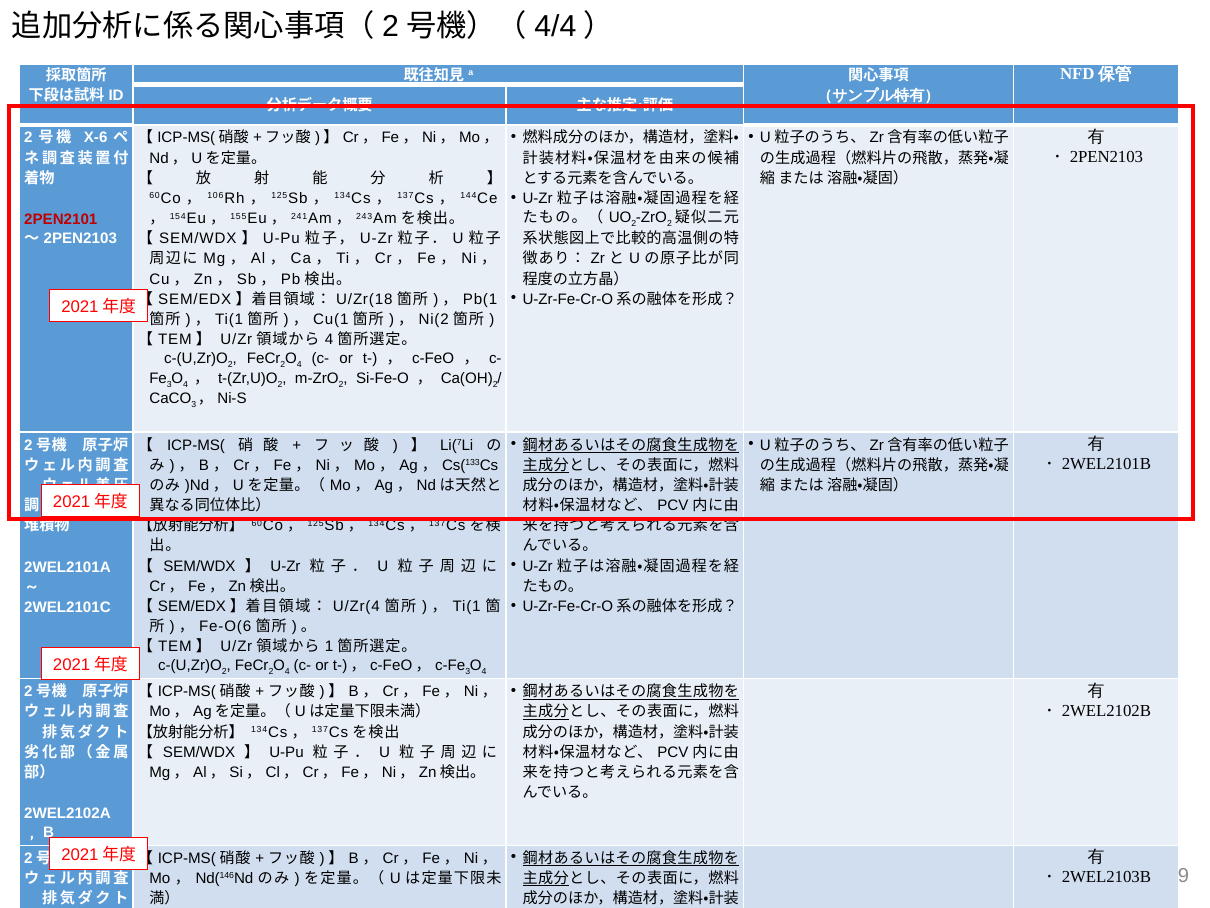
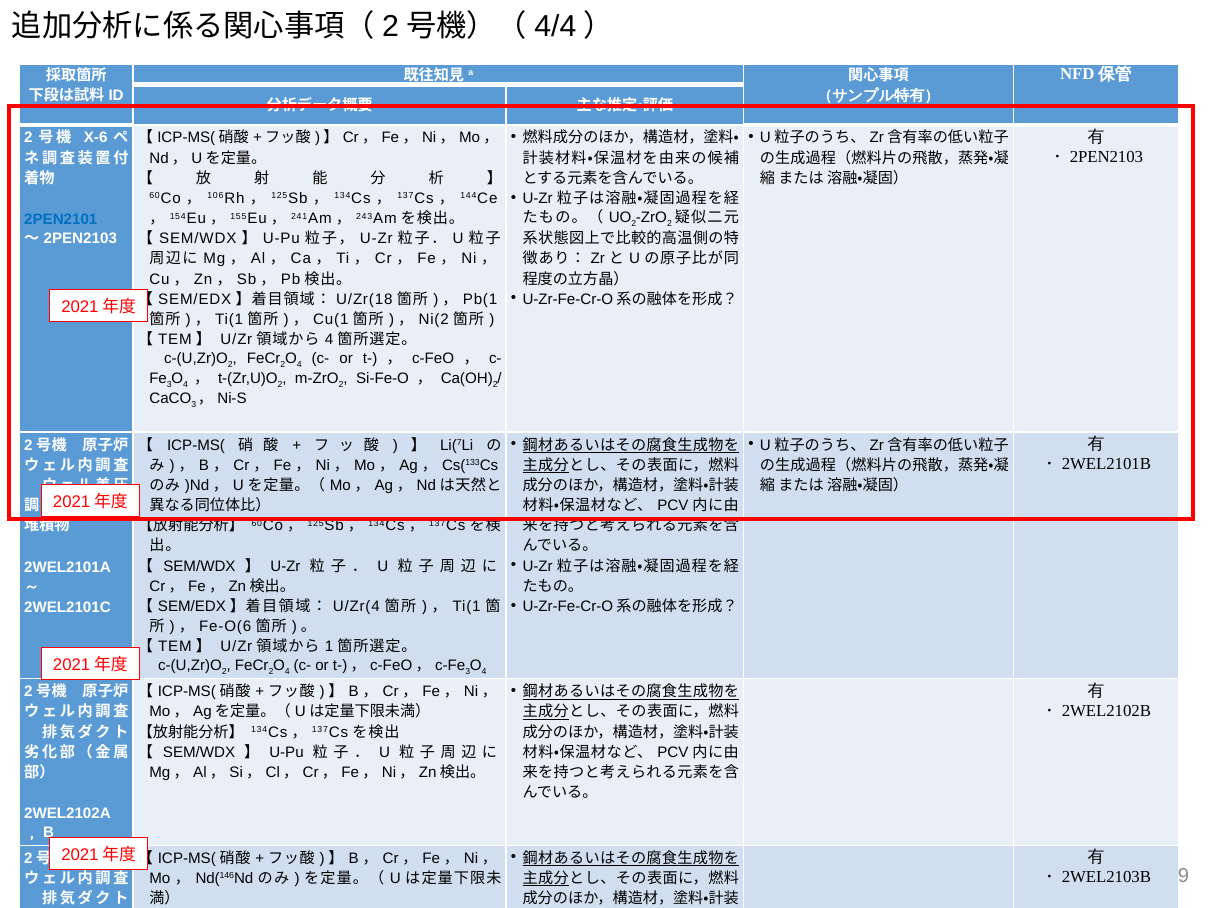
2PEN2101 colour: red -> blue (61, 220)
